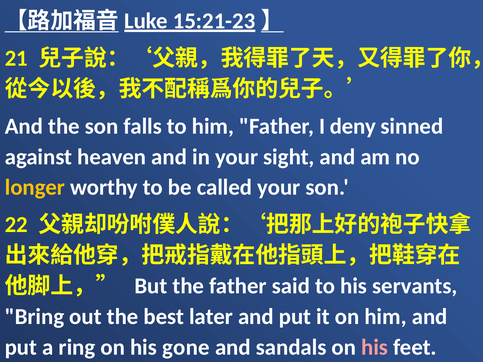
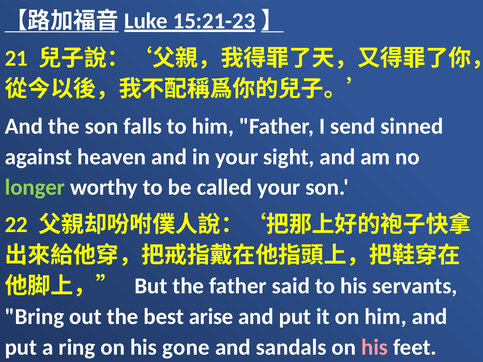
deny: deny -> send (353, 126)
longer colour: yellow -> light green (35, 188)
later: later -> arise (211, 317)
